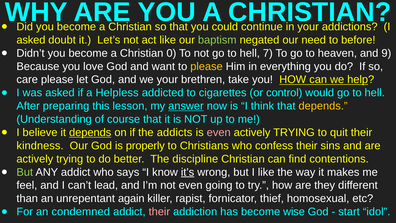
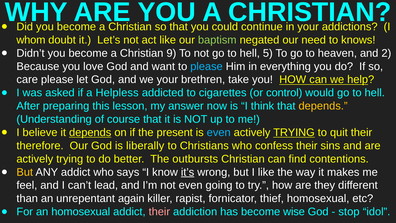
asked: asked -> whom (31, 40)
before: before -> knows (358, 40)
0: 0 -> 9 (171, 53)
7: 7 -> 5 (268, 53)
9: 9 -> 2 (386, 53)
please colour: yellow -> light blue (206, 66)
answer underline: present -> none (186, 106)
addicts: addicts -> present (175, 132)
even colour: pink -> light blue (219, 132)
TRYING underline: none -> present (294, 132)
kindness: kindness -> therefore (40, 146)
properly: properly -> liberally (145, 146)
discipline: discipline -> outbursts (195, 159)
But colour: light green -> yellow (25, 172)
an condemned: condemned -> homosexual (81, 212)
start: start -> stop (349, 212)
